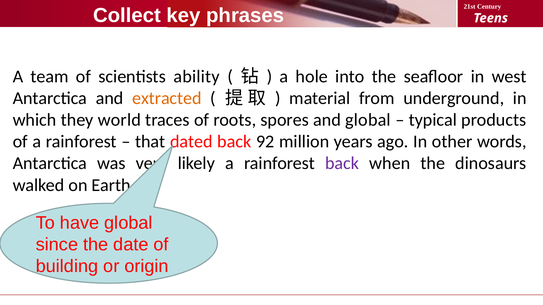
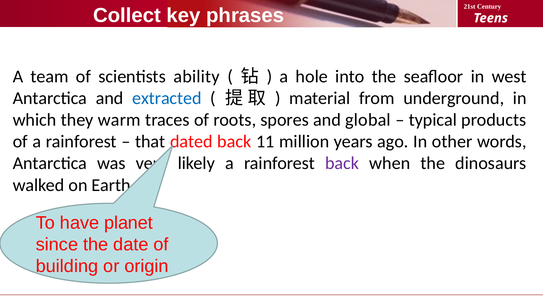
extracted colour: orange -> blue (167, 98)
world: world -> warm (119, 120)
92: 92 -> 11 (265, 142)
have global: global -> planet (128, 223)
